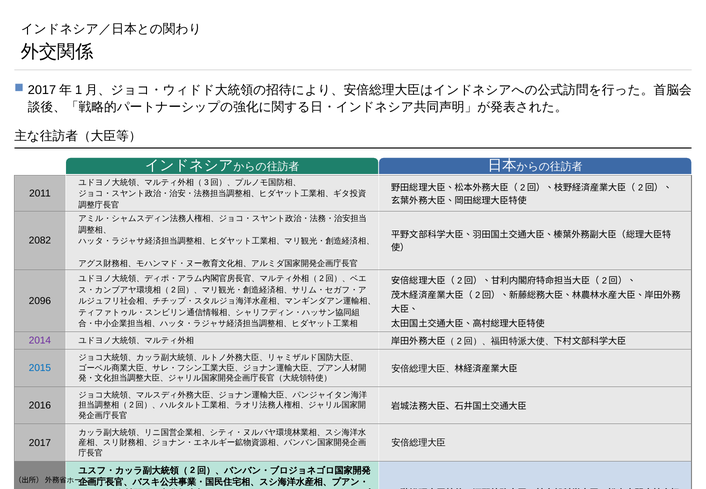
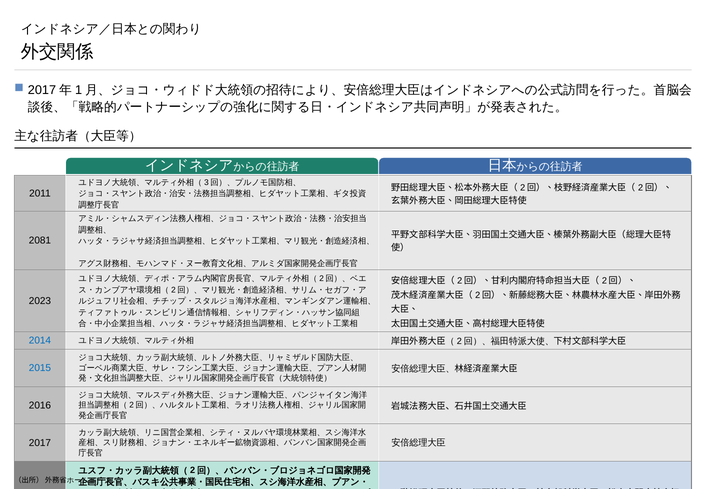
2082: 2082 -> 2081 (40, 241)
2096: 2096 -> 2023 (40, 301)
2014 colour: purple -> blue (40, 340)
